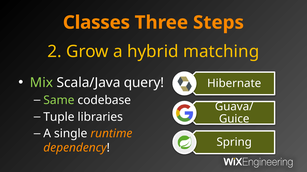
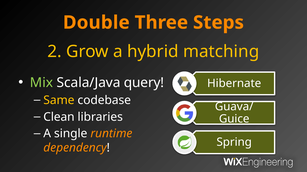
Classes: Classes -> Double (96, 23)
Same colour: light green -> yellow (59, 101)
Tuple: Tuple -> Clean (59, 117)
